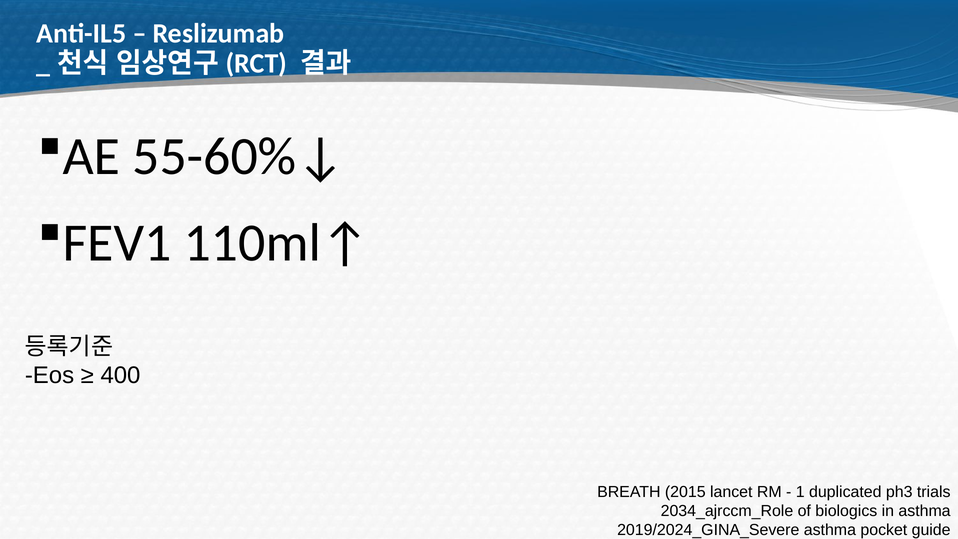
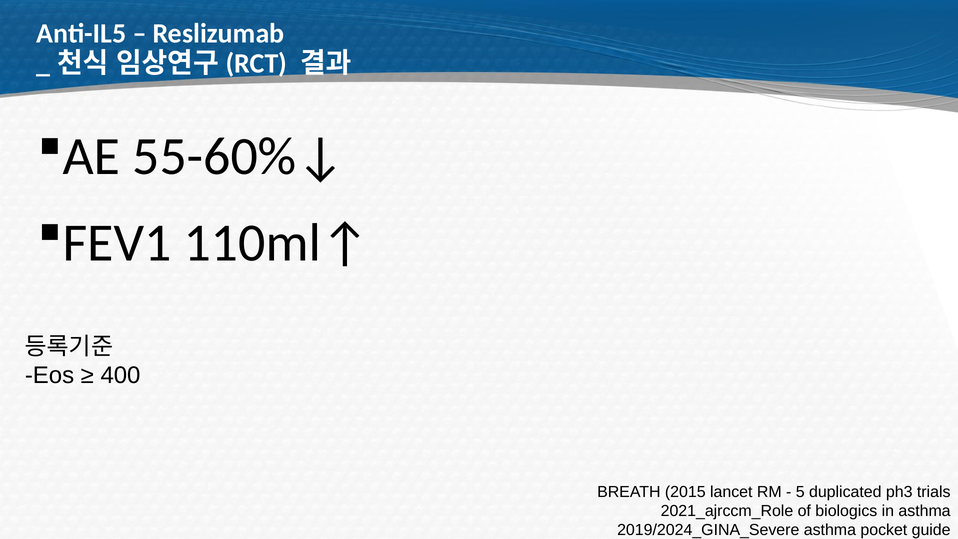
1: 1 -> 5 (800, 492)
2034_ajrccm_Role: 2034_ajrccm_Role -> 2021_ajrccm_Role (727, 511)
